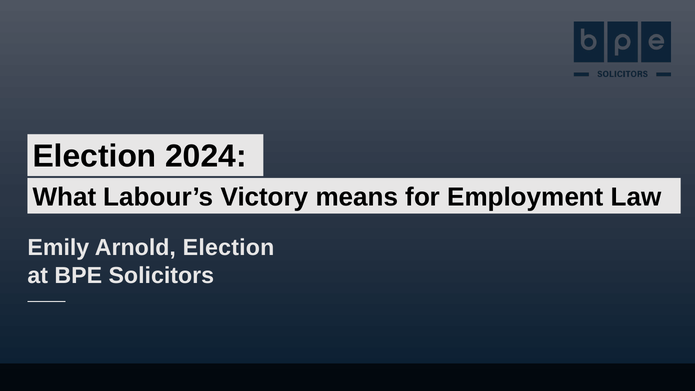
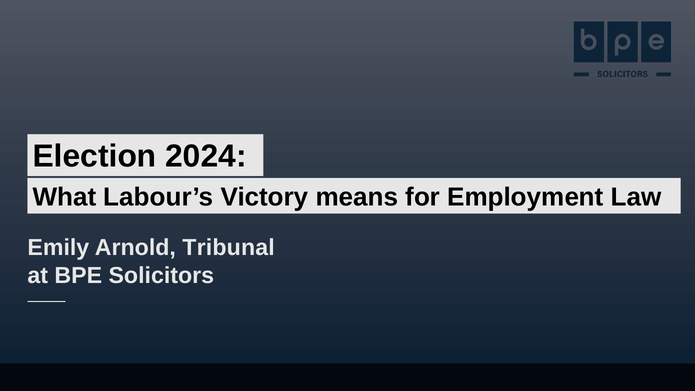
Arnold Election: Election -> Tribunal (229, 248)
